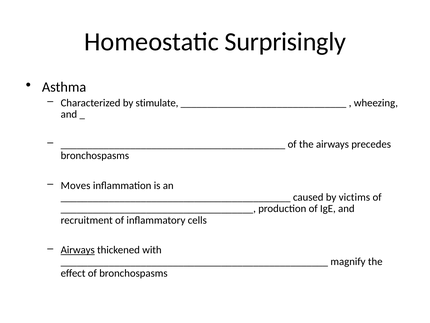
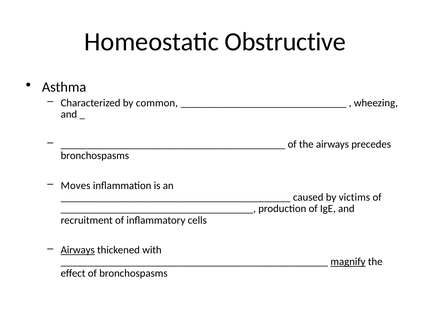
Surprisingly: Surprisingly -> Obstructive (285, 42)
stimulate: stimulate -> common (157, 103)
magnify underline: none -> present (348, 261)
